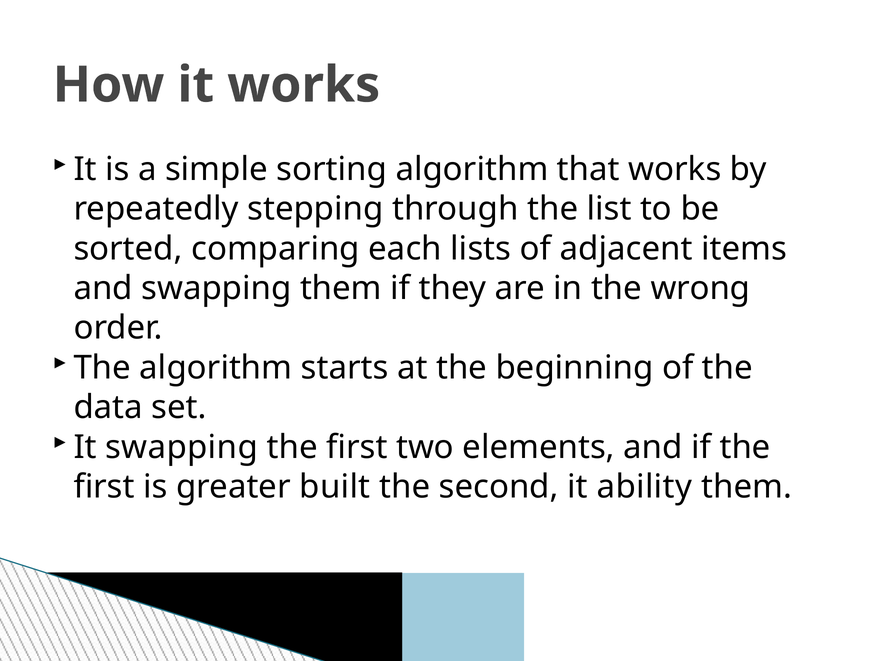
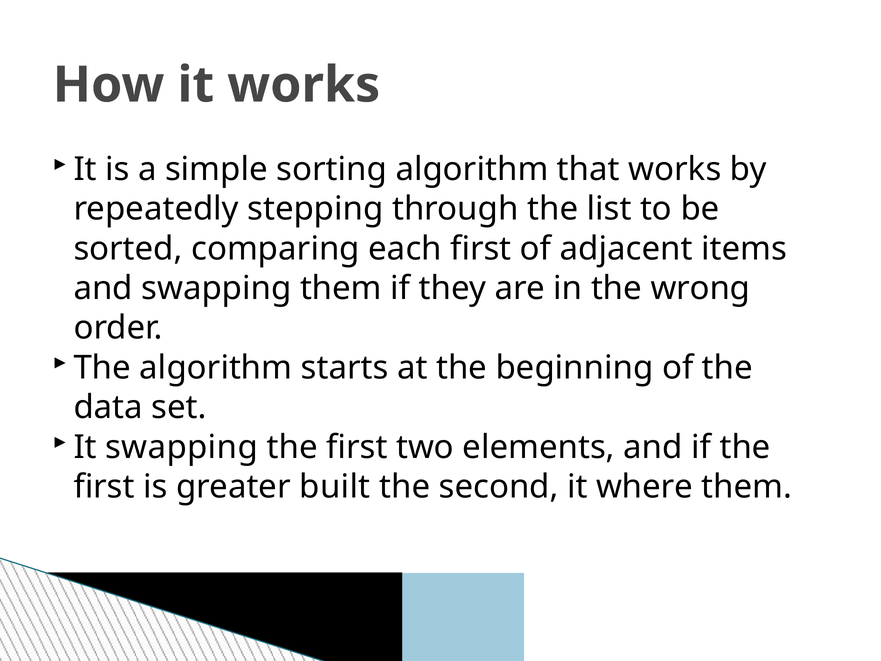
each lists: lists -> first (481, 249)
ability: ability -> where (645, 487)
